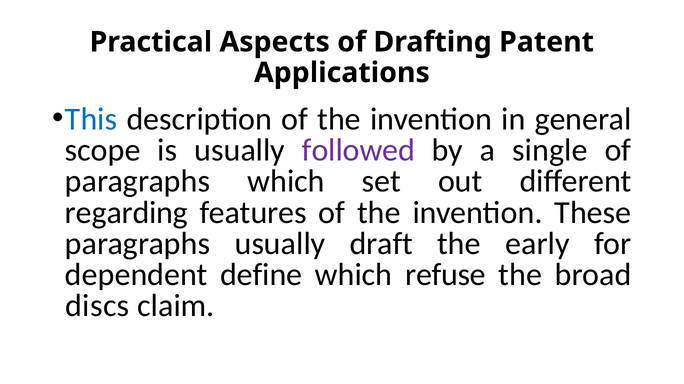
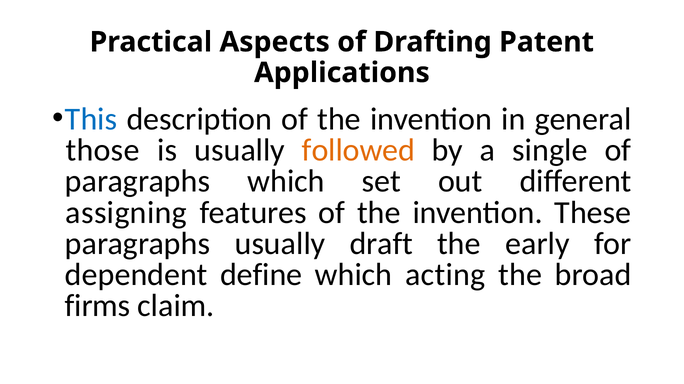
scope: scope -> those (103, 151)
followed colour: purple -> orange (358, 151)
regarding: regarding -> assigning (126, 213)
refuse: refuse -> acting (445, 275)
discs: discs -> firms (98, 306)
